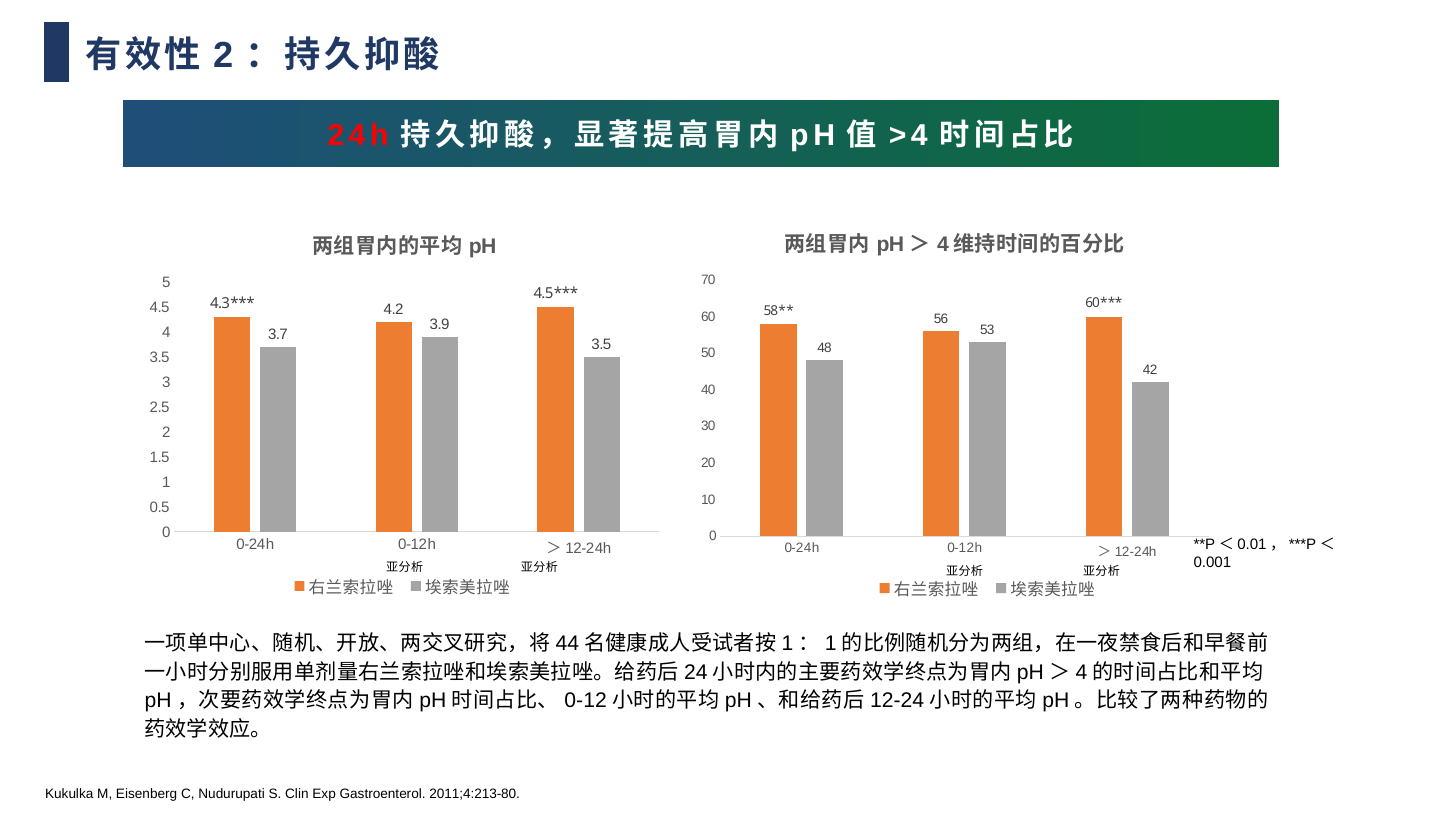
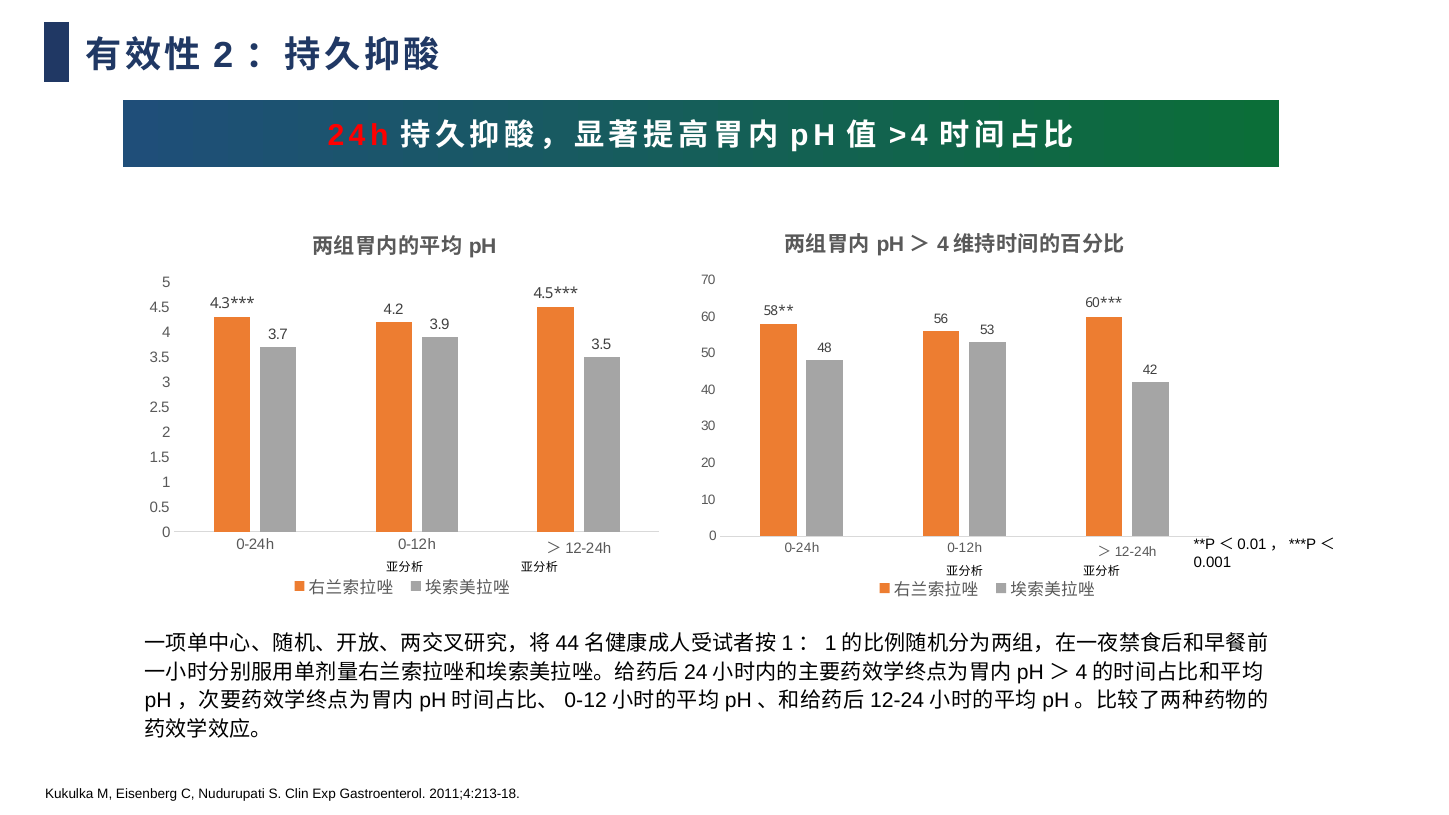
2011;4:213-80: 2011;4:213-80 -> 2011;4:213-18 (475, 794)
